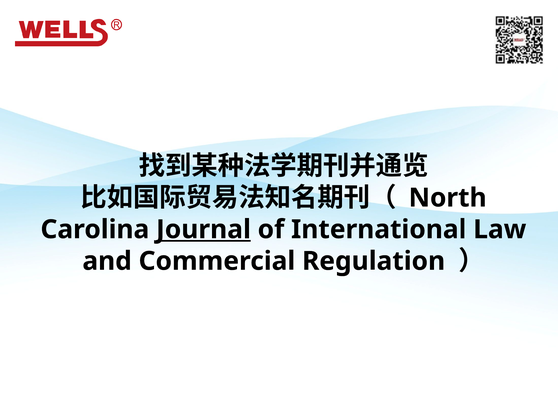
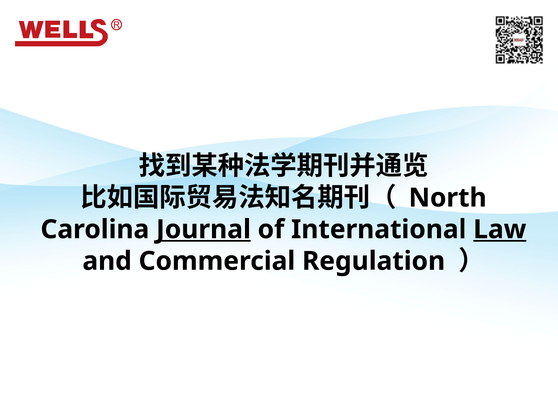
Law underline: none -> present (500, 229)
